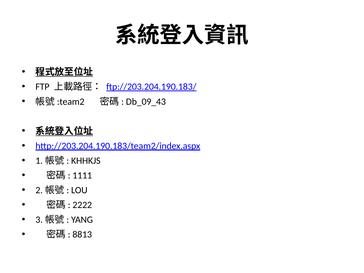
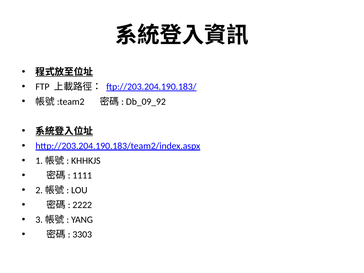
Db_09_43: Db_09_43 -> Db_09_92 (146, 102)
8813: 8813 -> 3303 (82, 235)
